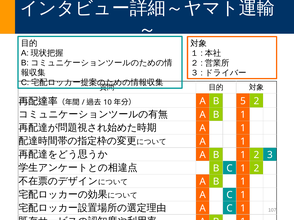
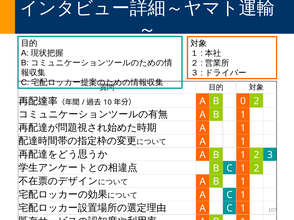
5: 5 -> 0 (243, 101)
